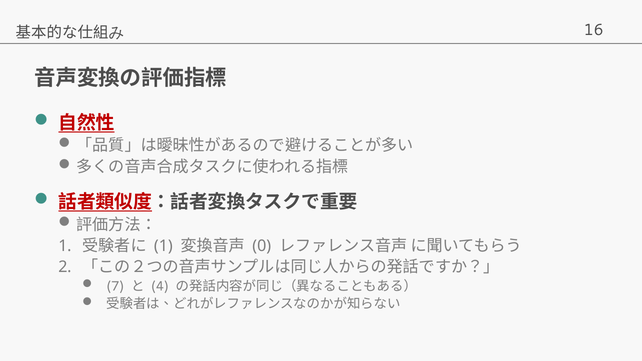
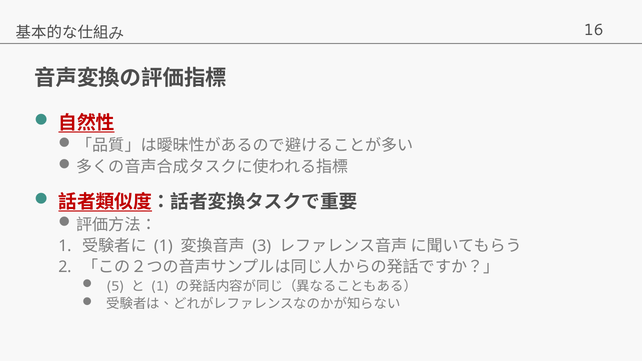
0: 0 -> 3 (262, 246)
7: 7 -> 5 (115, 286)
4: 4 -> 1 (160, 286)
